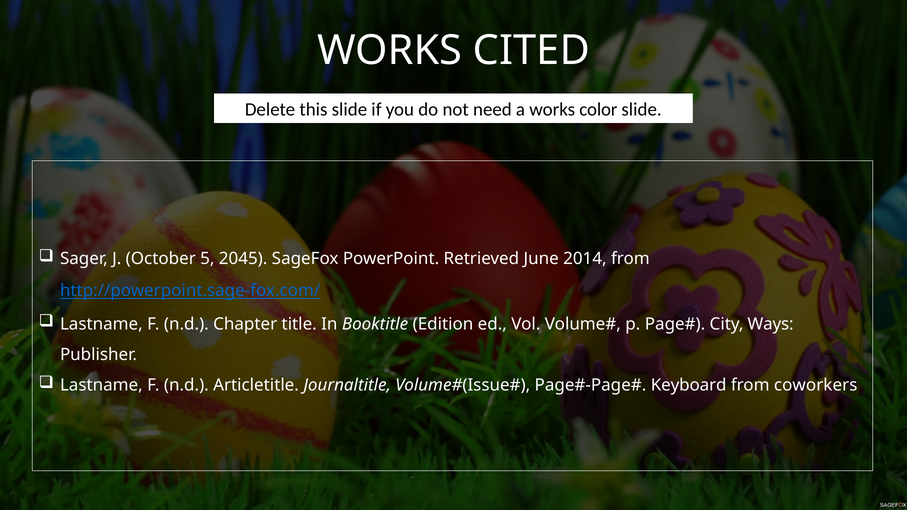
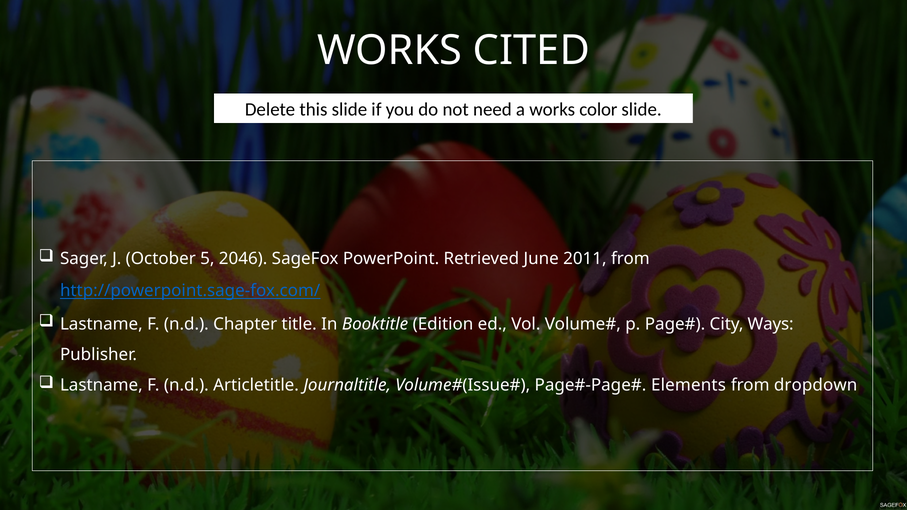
2045: 2045 -> 2046 (243, 259)
2014: 2014 -> 2011 (585, 259)
Keyboard: Keyboard -> Elements (688, 385)
coworkers: coworkers -> dropdown (816, 385)
